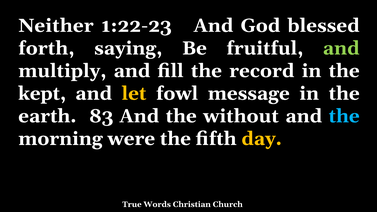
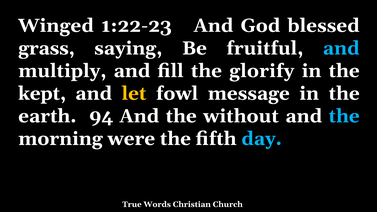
Neither: Neither -> Winged (56, 26)
forth: forth -> grass (46, 48)
and colour: light green -> light blue (341, 48)
record: record -> glorify (262, 71)
83: 83 -> 94 (101, 116)
day colour: yellow -> light blue (262, 139)
